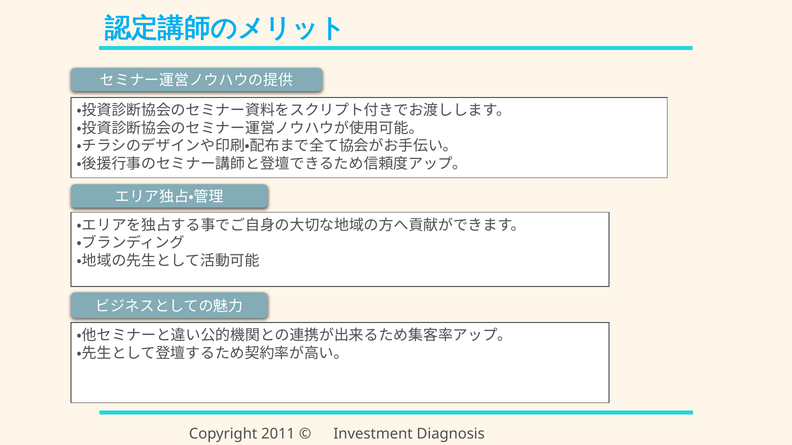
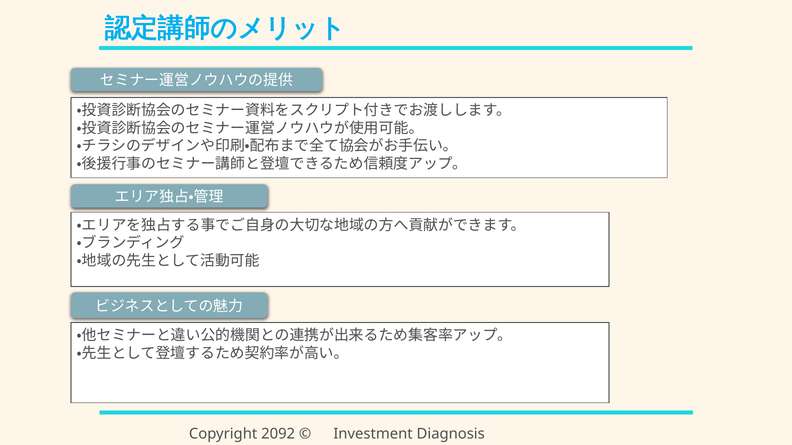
2011: 2011 -> 2092 (278, 434)
